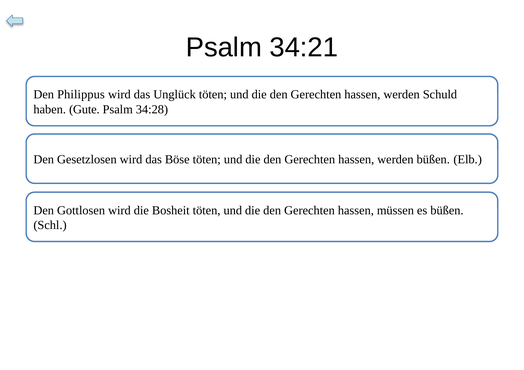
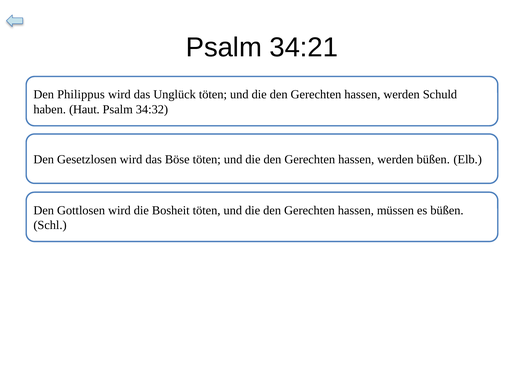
Gute: Gute -> Haut (84, 110)
34:28: 34:28 -> 34:32 (152, 110)
